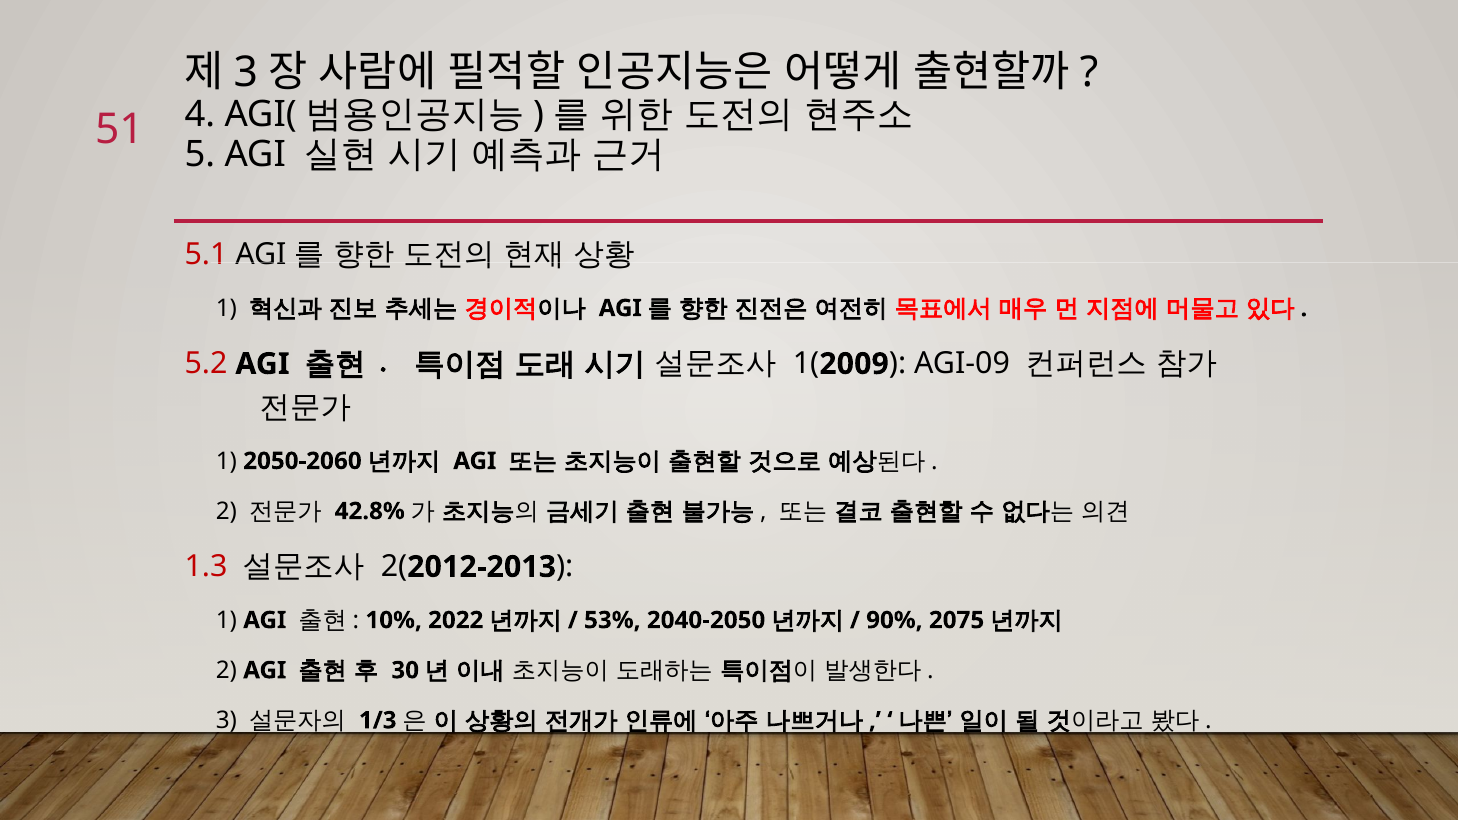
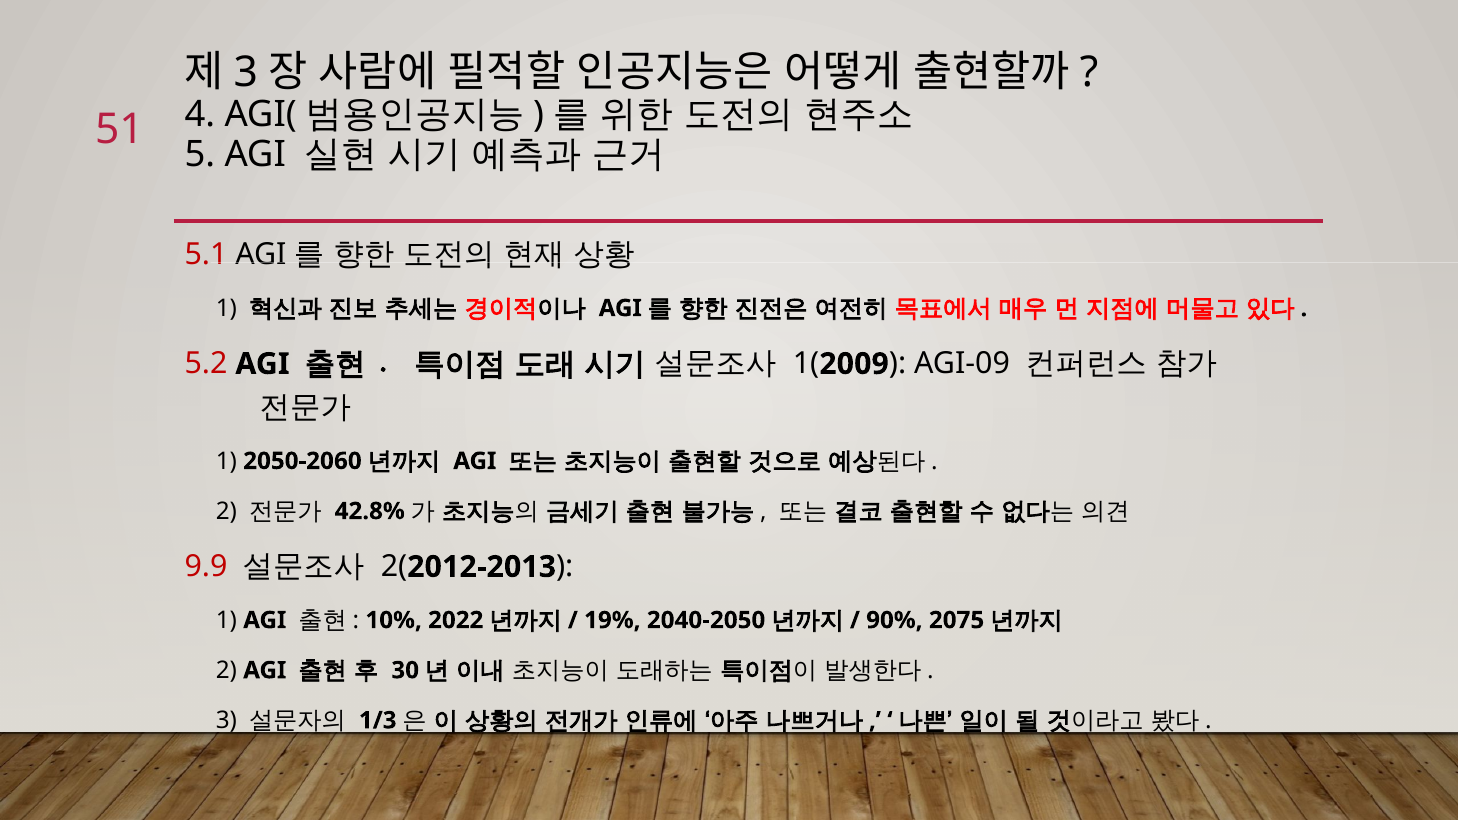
1.3: 1.3 -> 9.9 (206, 567)
53%: 53% -> 19% (612, 620)
